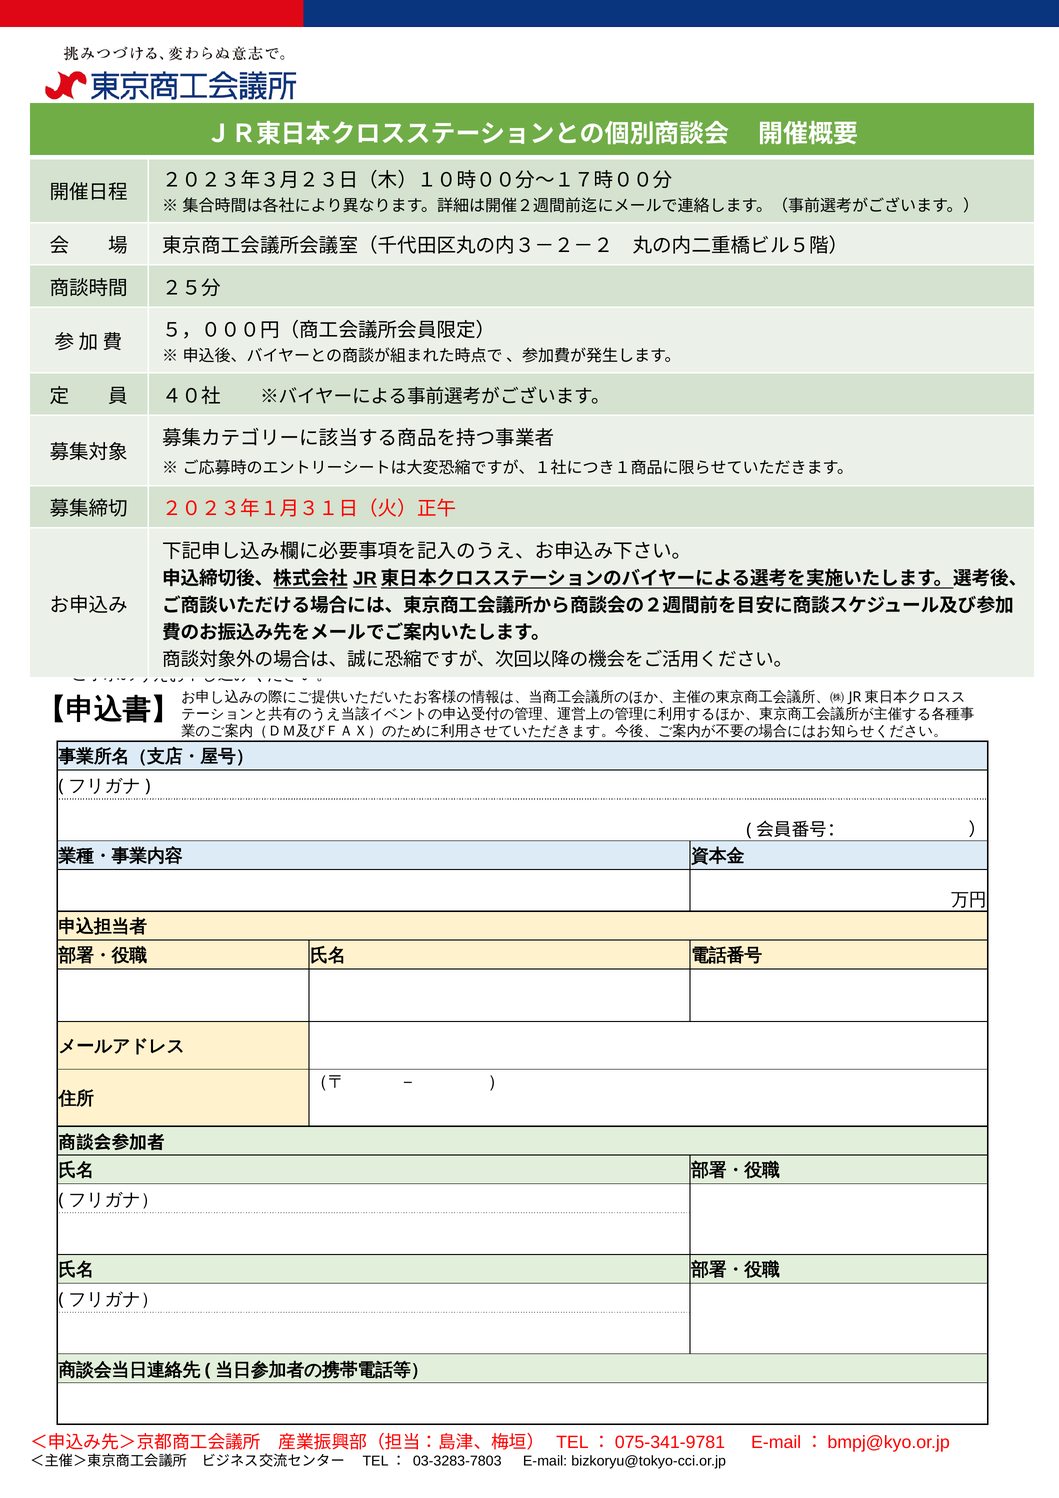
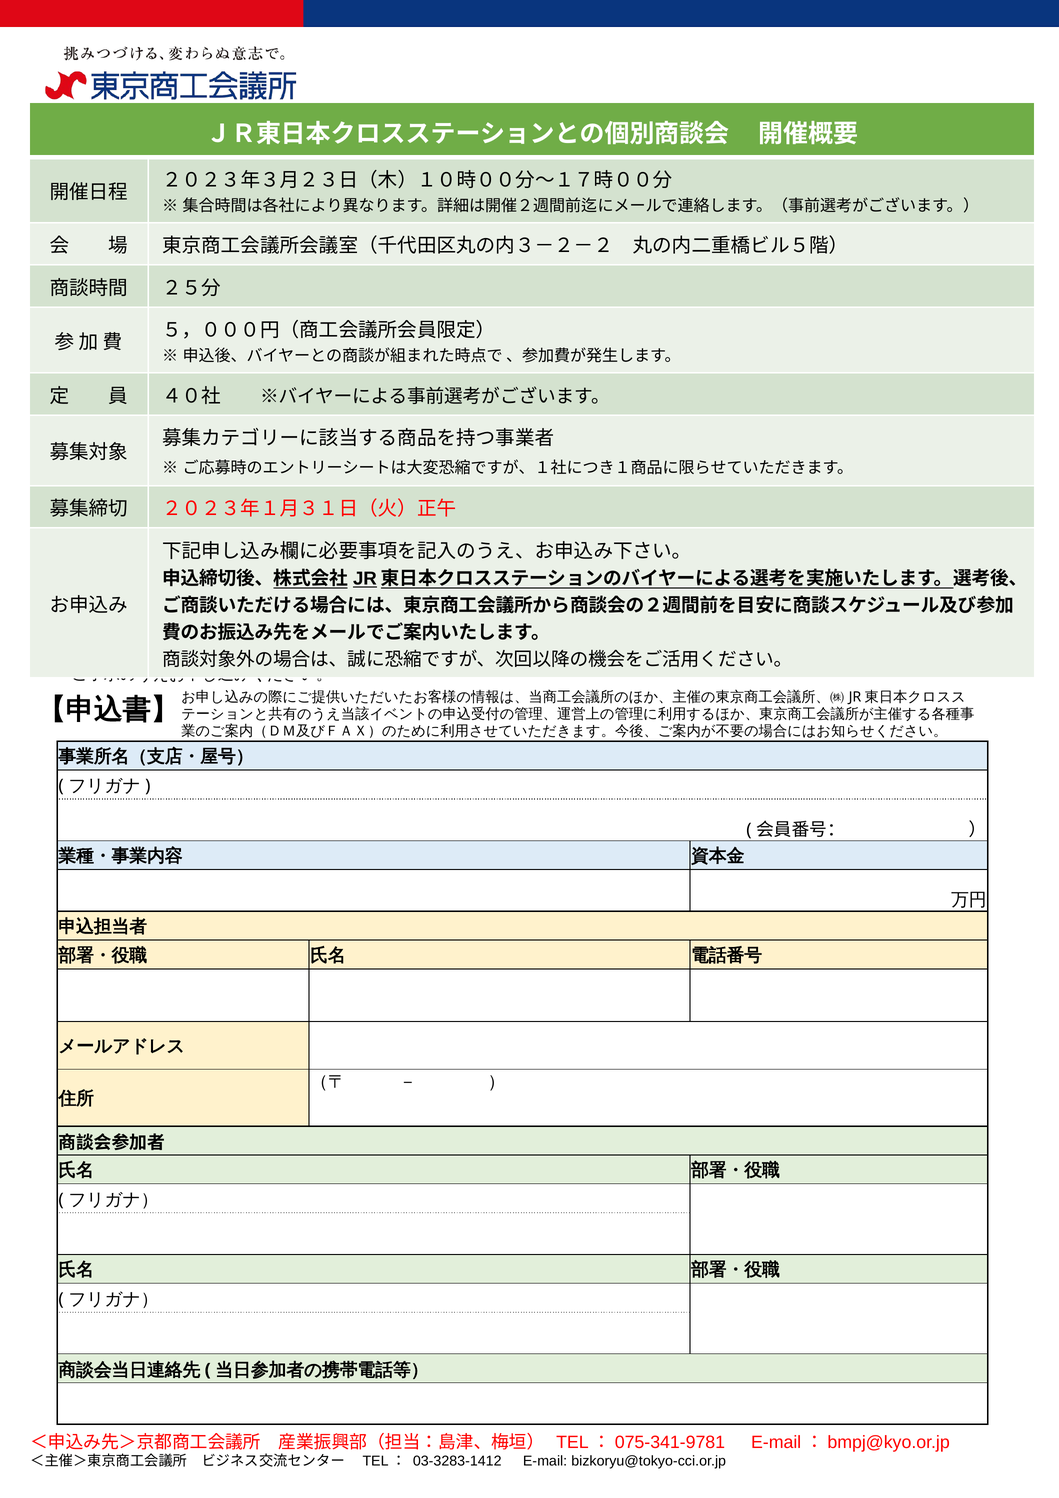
03-3283-7803: 03-3283-7803 -> 03-3283-1412 (457, 1461)
